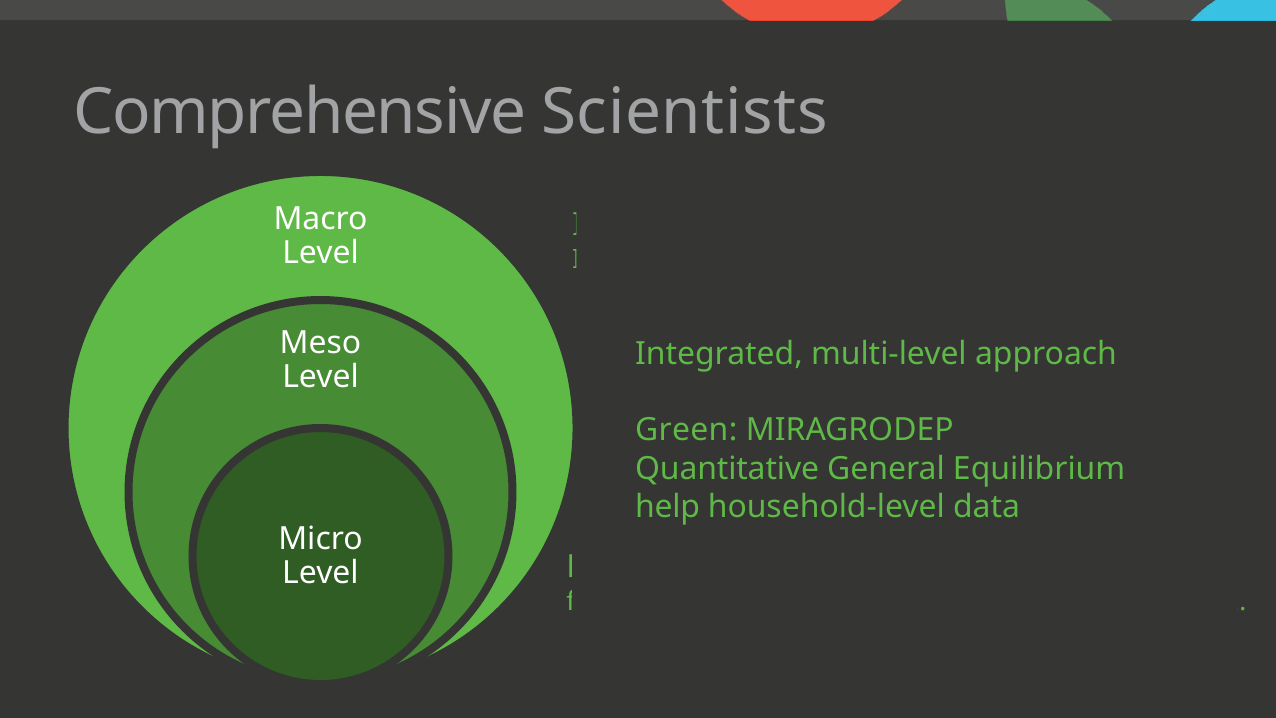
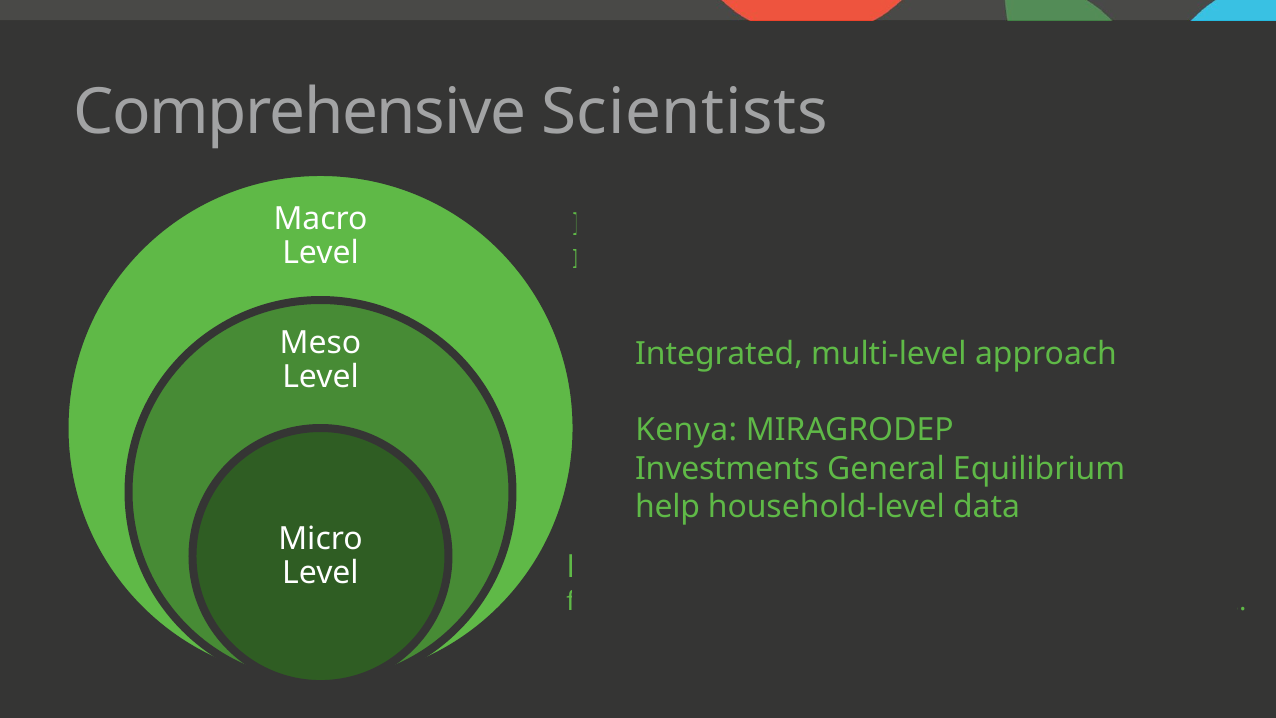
Green: Green -> Kenya (686, 430)
Quantitative: Quantitative -> Investments (727, 468)
